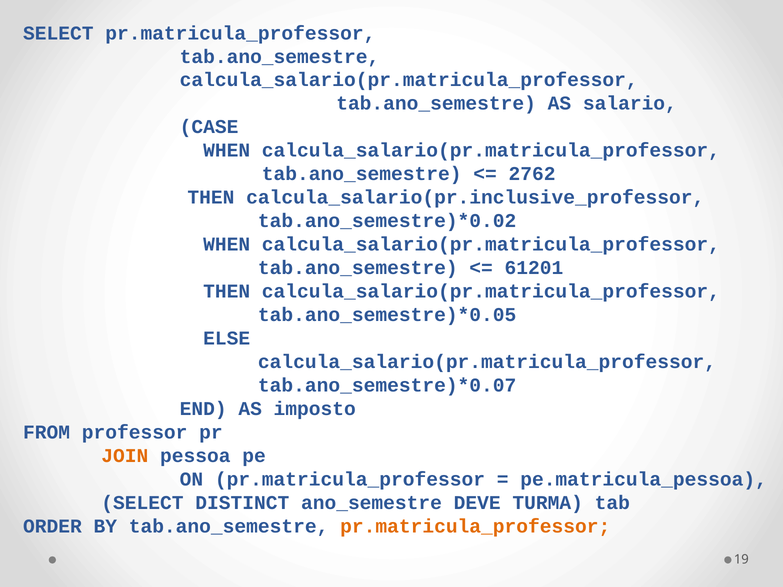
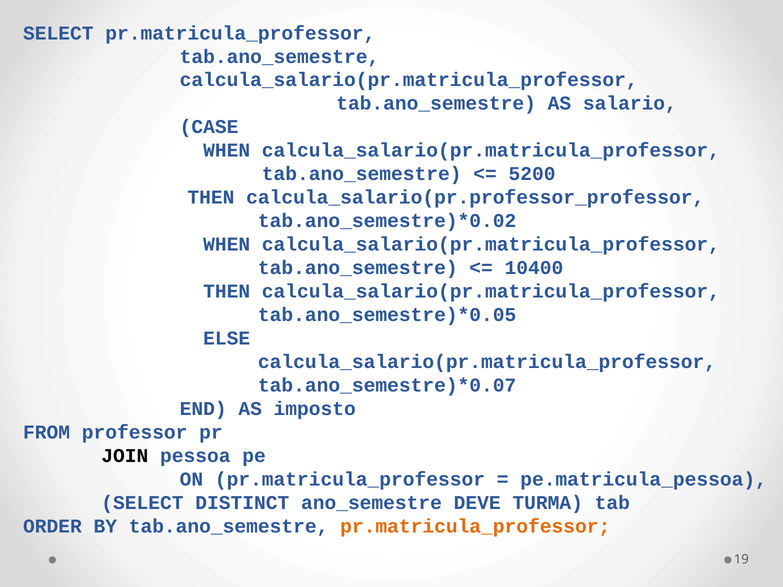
2762: 2762 -> 5200 (532, 174)
calcula_salario(pr.inclusive_professor: calcula_salario(pr.inclusive_professor -> calcula_salario(pr.professor_professor (475, 198)
61201: 61201 -> 10400 (534, 268)
JOIN colour: orange -> black (125, 456)
